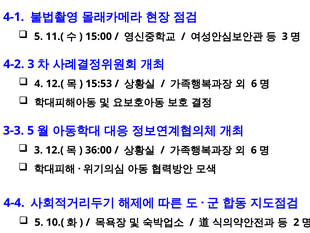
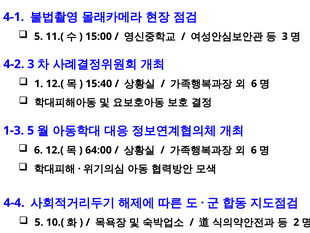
4: 4 -> 1 (39, 84)
15:53: 15:53 -> 15:40 (99, 84)
3-3: 3-3 -> 1-3 (14, 130)
3: 3 -> 6 (38, 150)
36:00: 36:00 -> 64:00 (98, 150)
